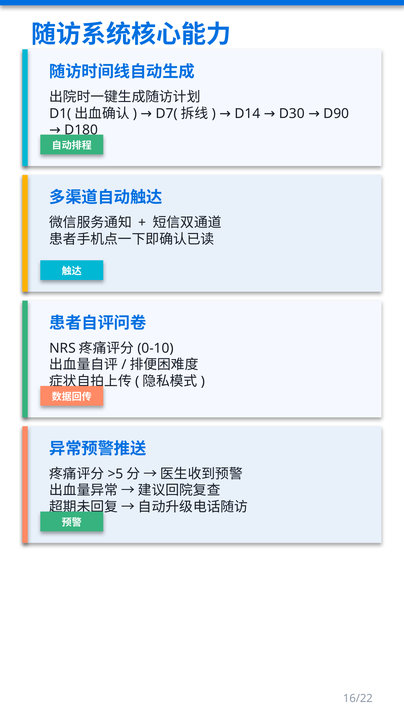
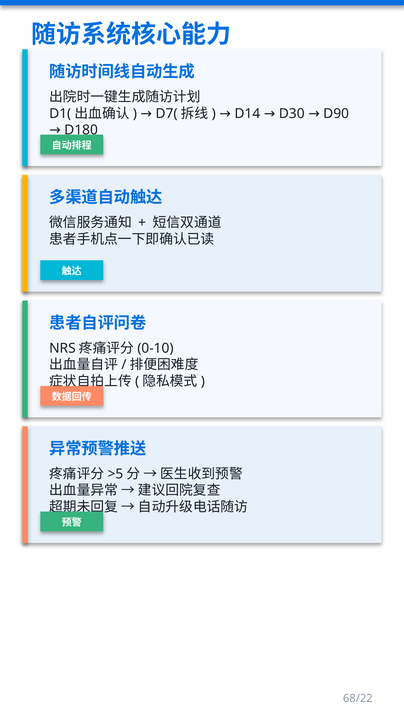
16/22: 16/22 -> 68/22 (358, 699)
